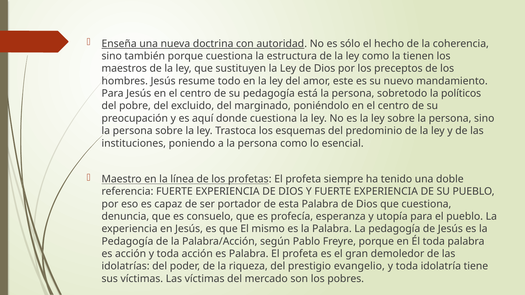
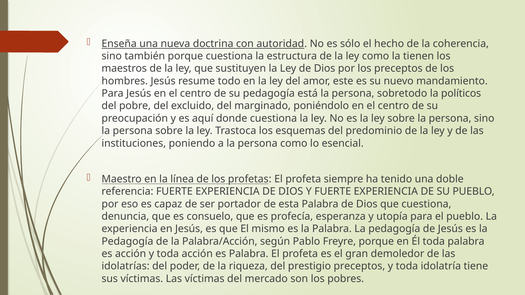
prestigio evangelio: evangelio -> preceptos (359, 267)
